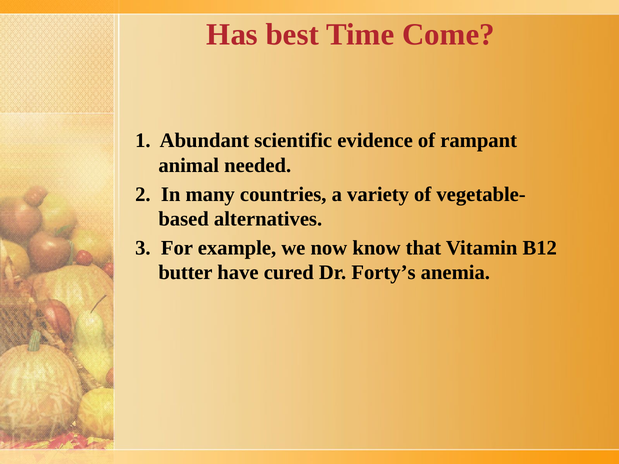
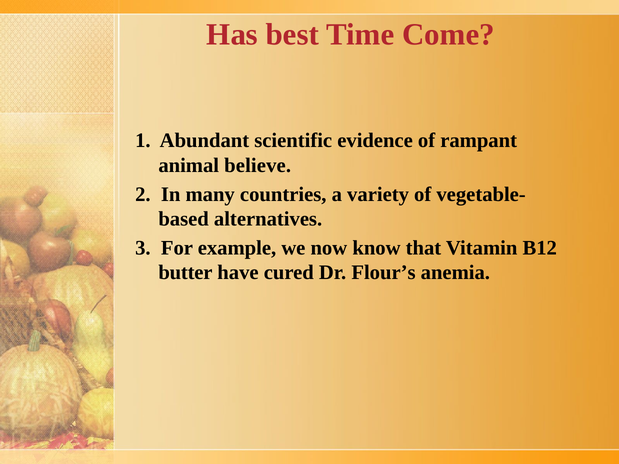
needed: needed -> believe (258, 165)
Forty’s: Forty’s -> Flour’s (383, 273)
